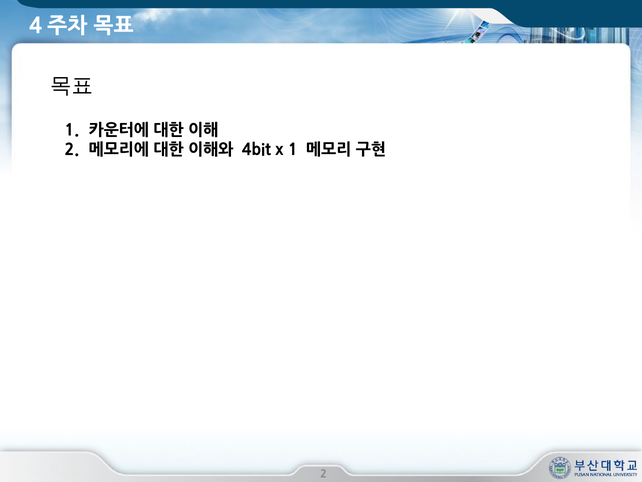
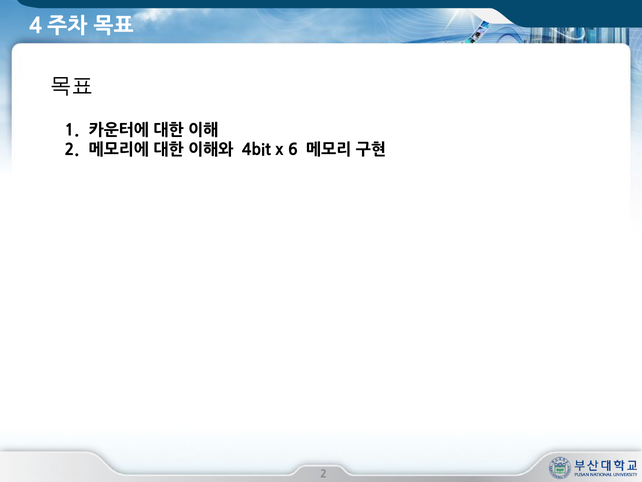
x 1: 1 -> 6 (293, 150)
